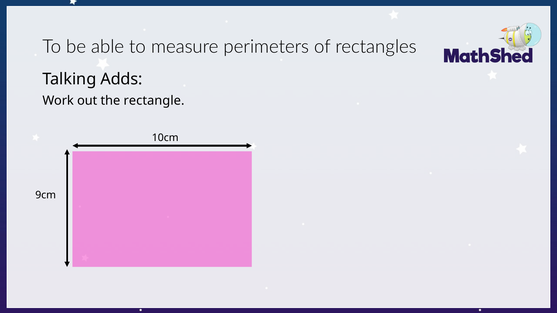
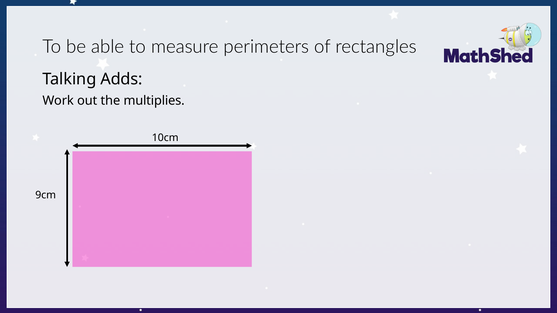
rectangle: rectangle -> multiplies (154, 101)
